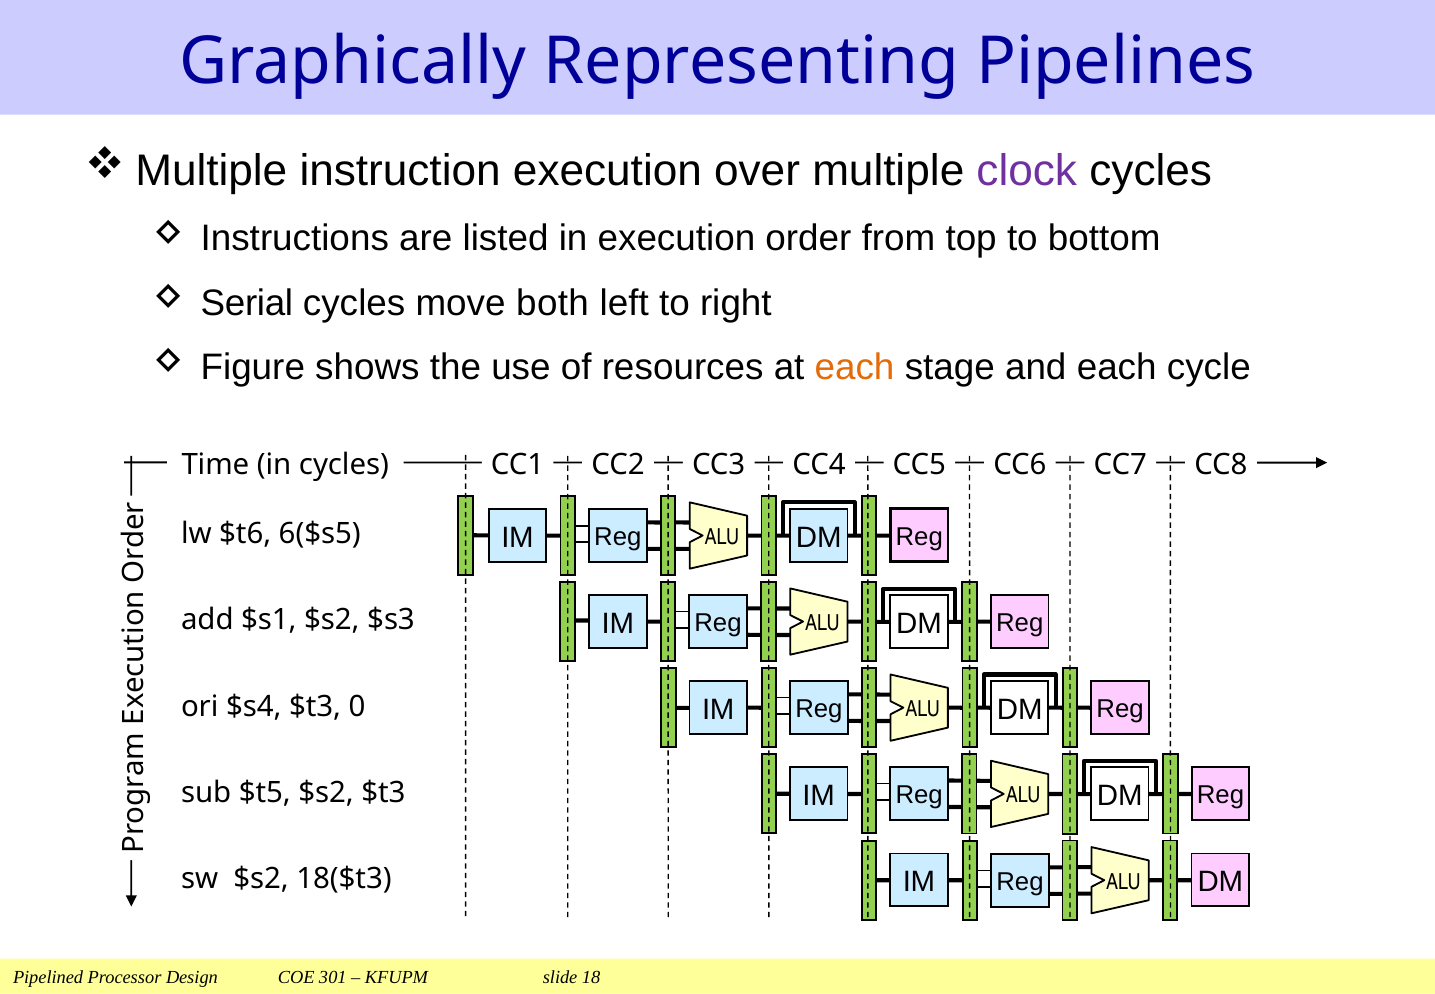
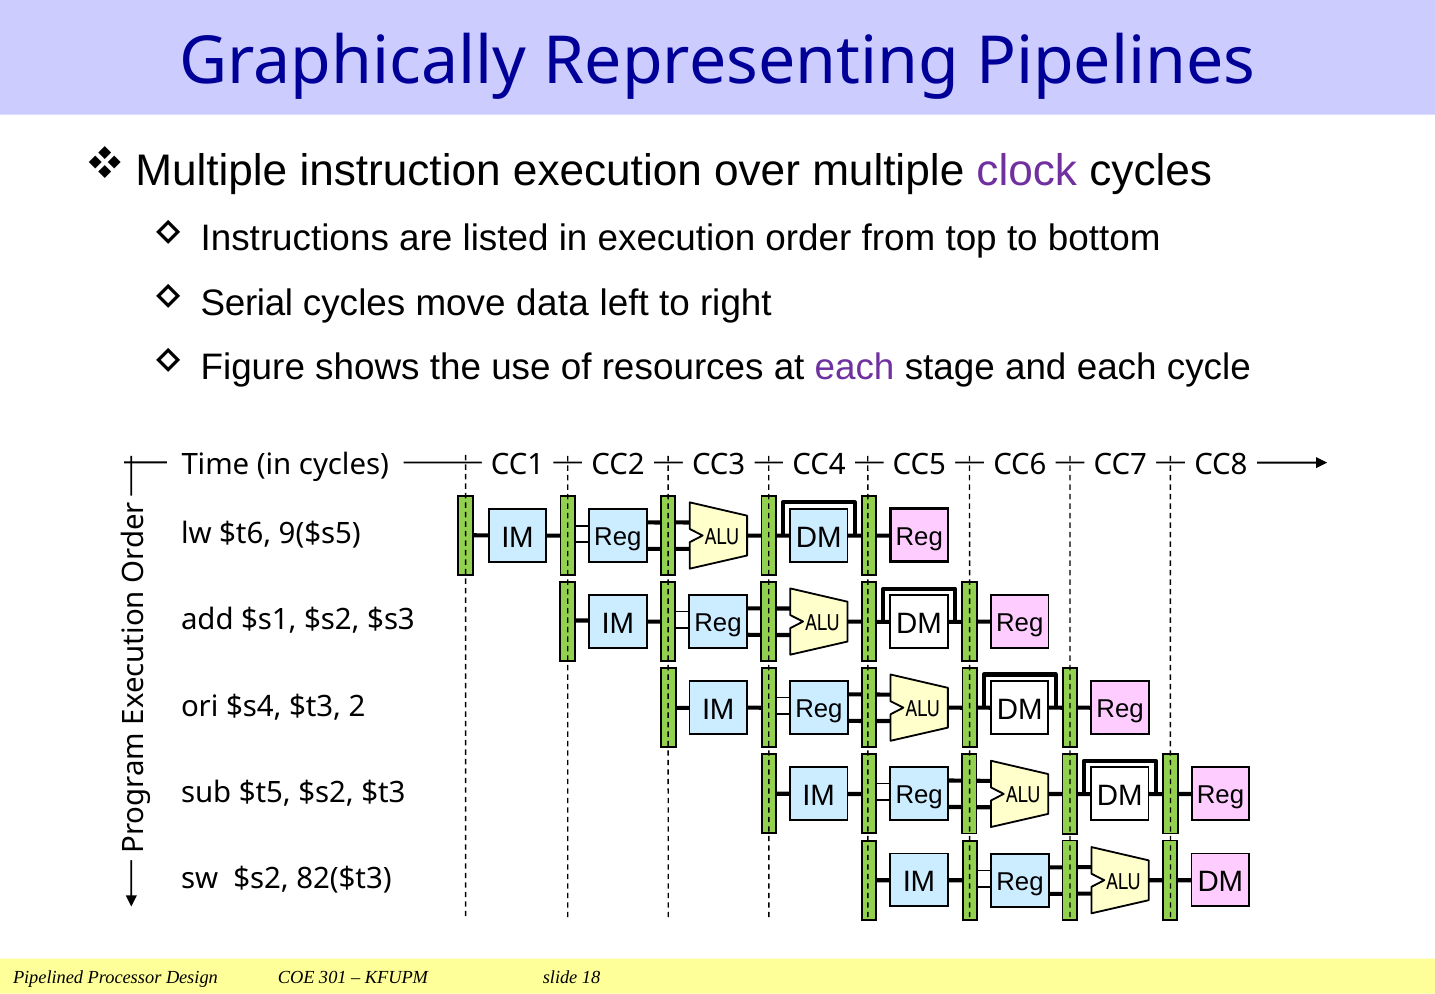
both: both -> data (553, 303)
each colour: orange -> purple (855, 367)
6($s5: 6($s5 -> 9($s5 (320, 534)
0: 0 -> 2 (357, 706)
18($t3: 18($t3 -> 82($t3 (344, 878)
